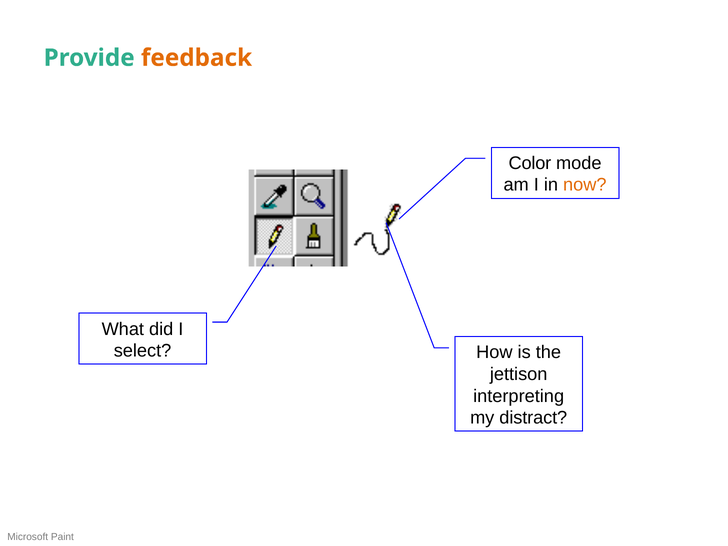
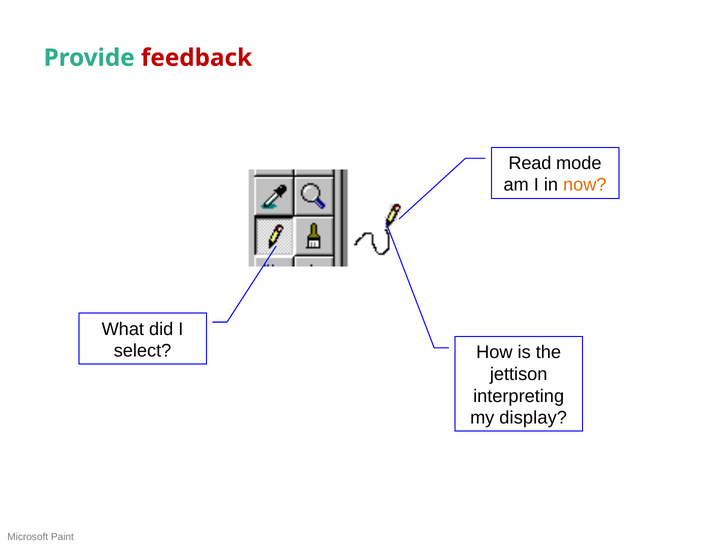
feedback colour: orange -> red (197, 58)
Color: Color -> Read (530, 163)
distract: distract -> display (533, 418)
